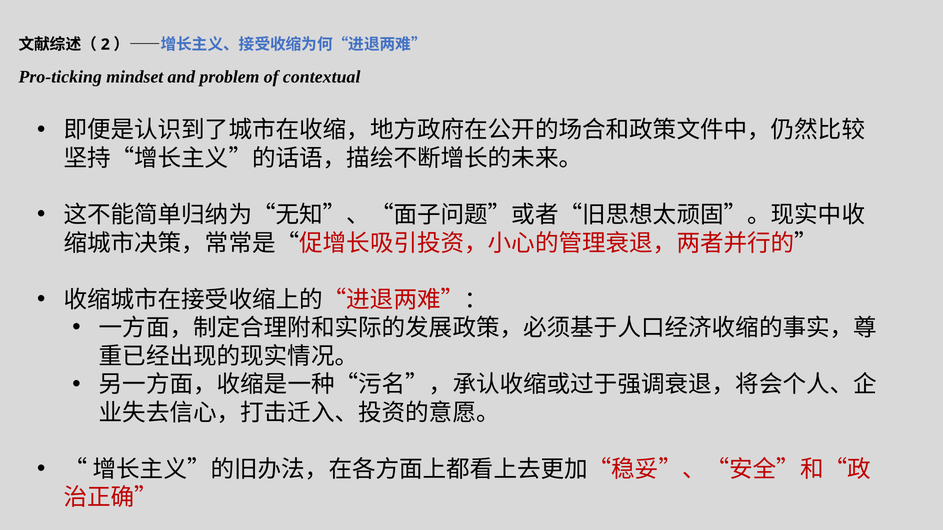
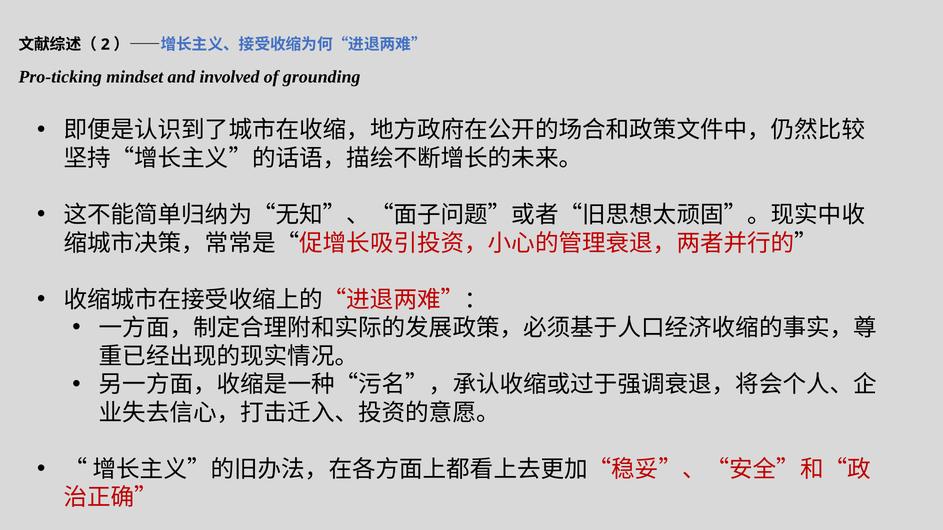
problem: problem -> involved (230, 77)
contextual: contextual -> grounding (322, 77)
